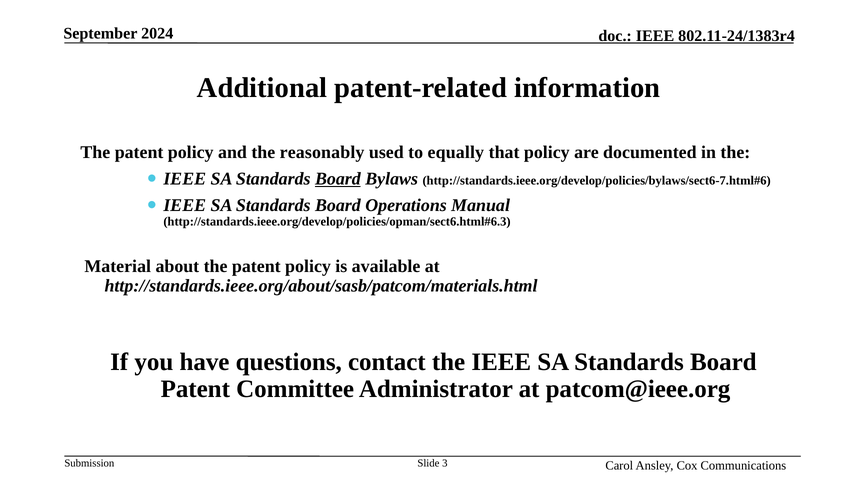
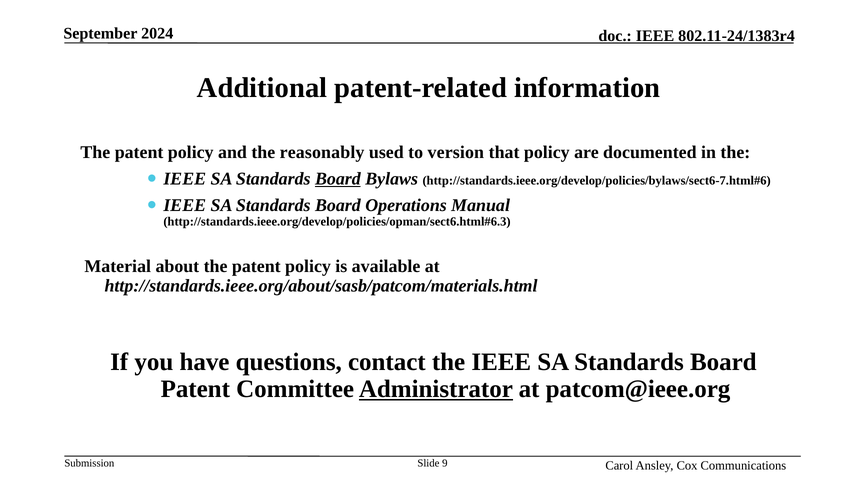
equally: equally -> version (456, 152)
Administrator underline: none -> present (436, 389)
3: 3 -> 9 (445, 463)
